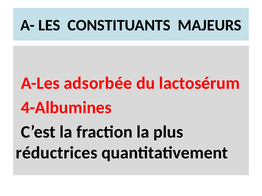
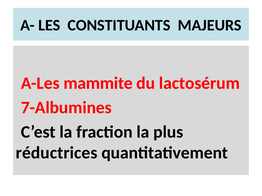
adsorbée: adsorbée -> mammite (98, 83)
4-Albumines: 4-Albumines -> 7-Albumines (66, 108)
